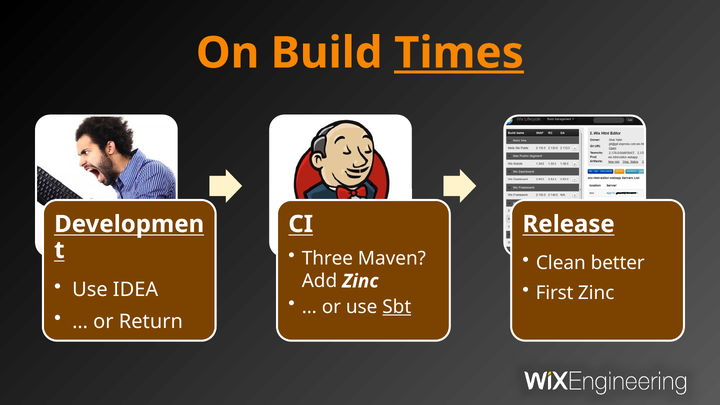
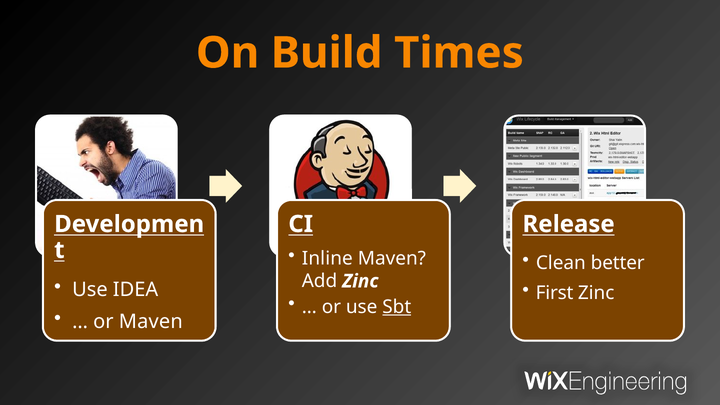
Times underline: present -> none (459, 53)
Three: Three -> Inline (327, 258)
or Return: Return -> Maven (151, 322)
